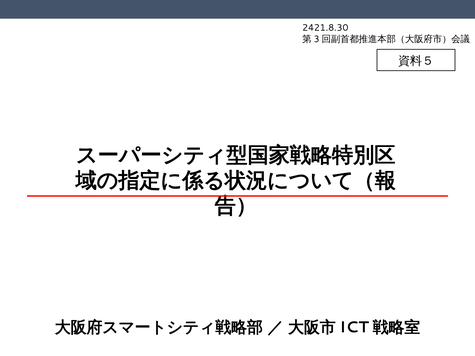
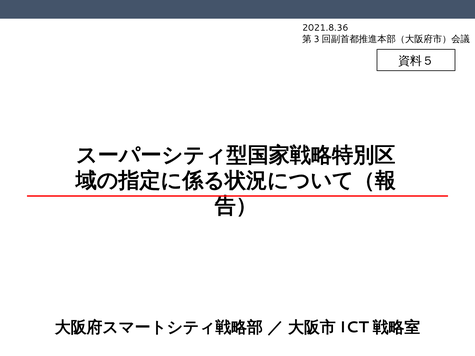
2421.8.30: 2421.8.30 -> 2021.8.36 (325, 28)
